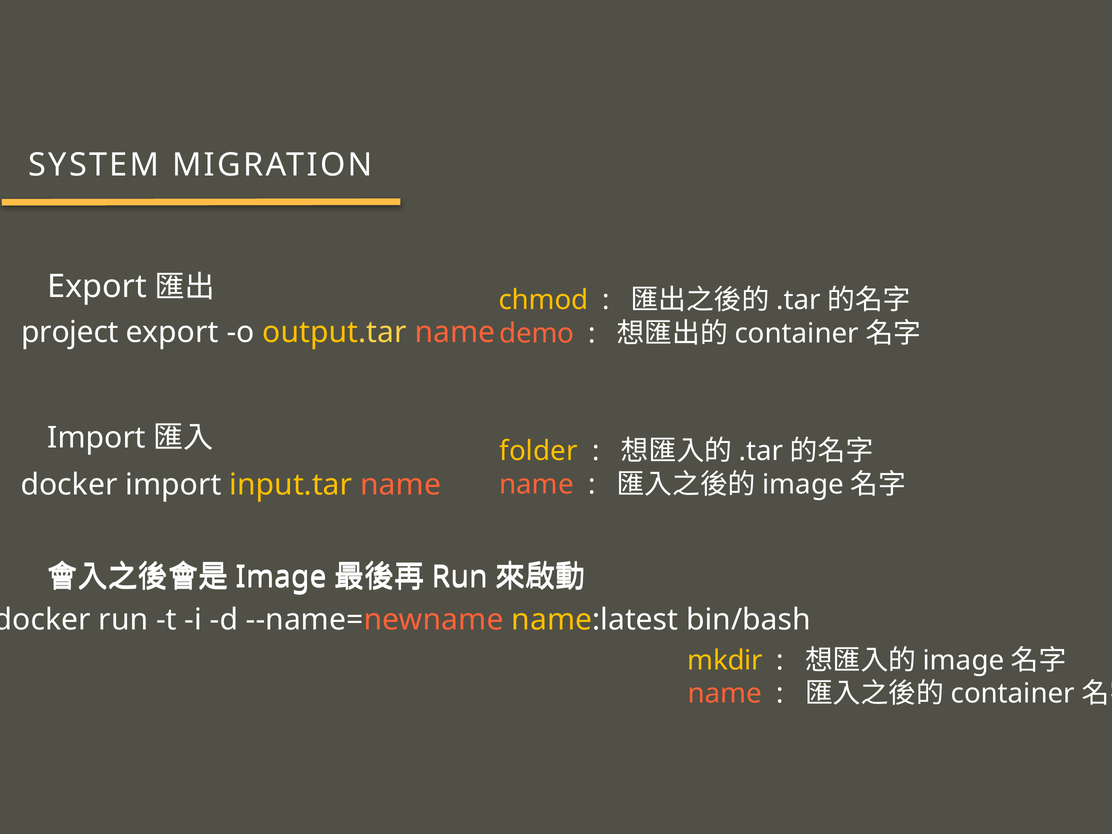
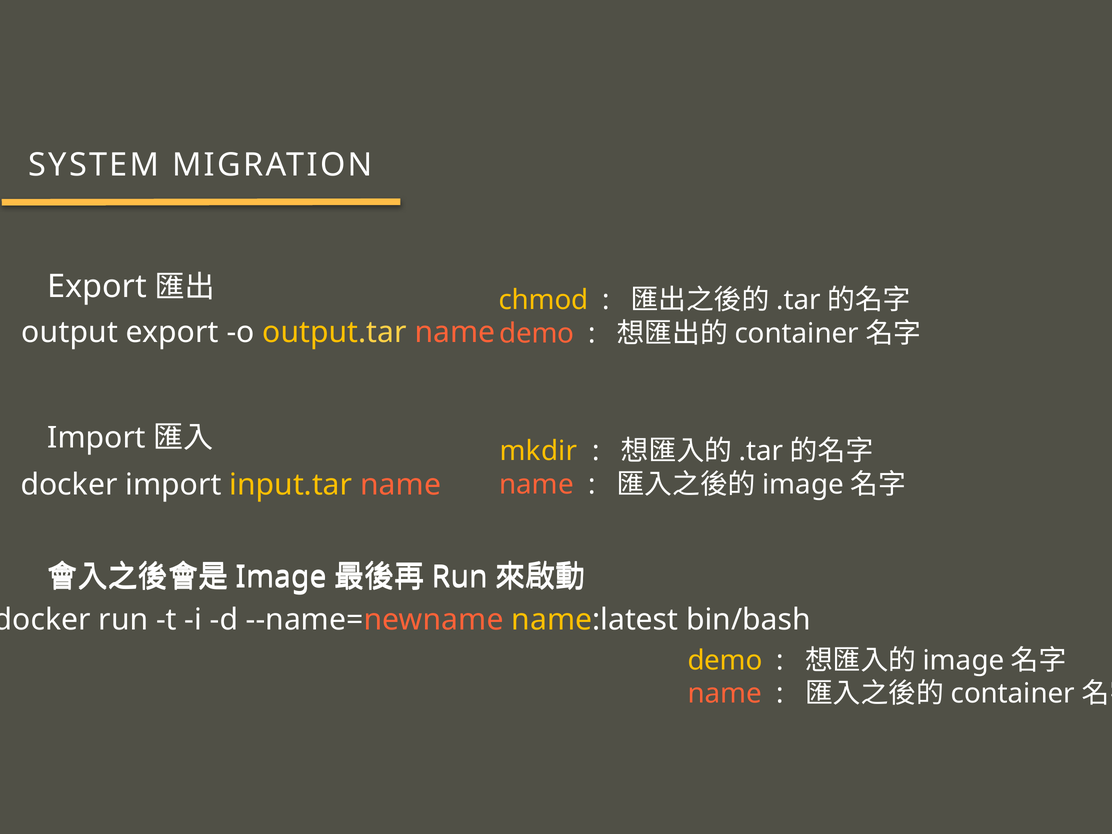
project: project -> output (70, 333)
folder: folder -> mkdir (538, 451)
mkdir: mkdir -> demo (725, 660)
